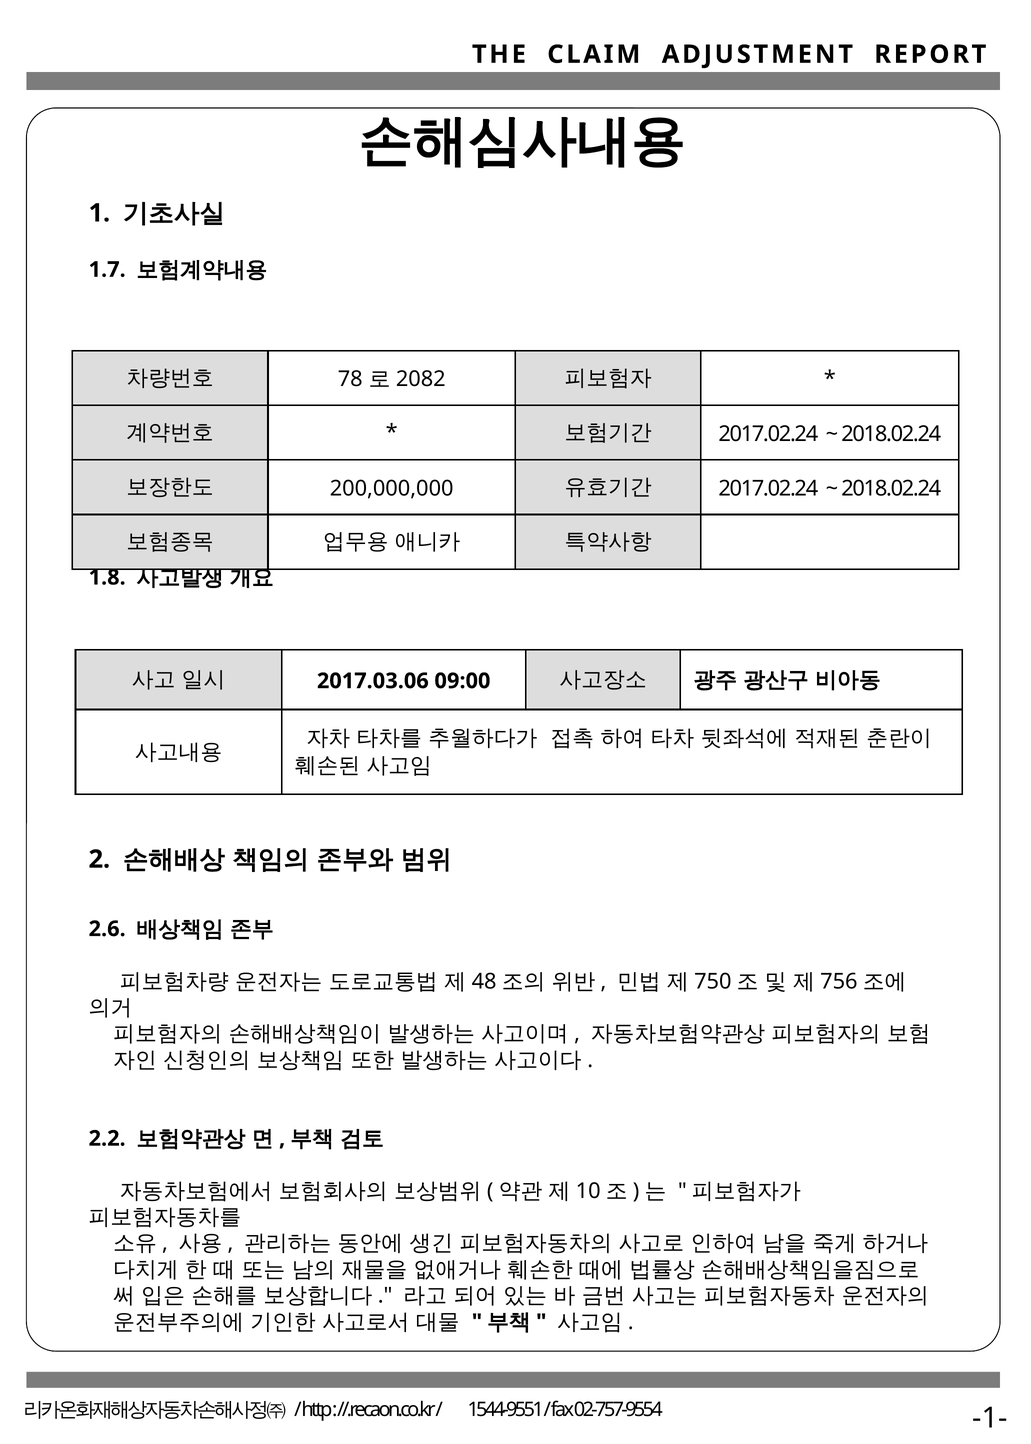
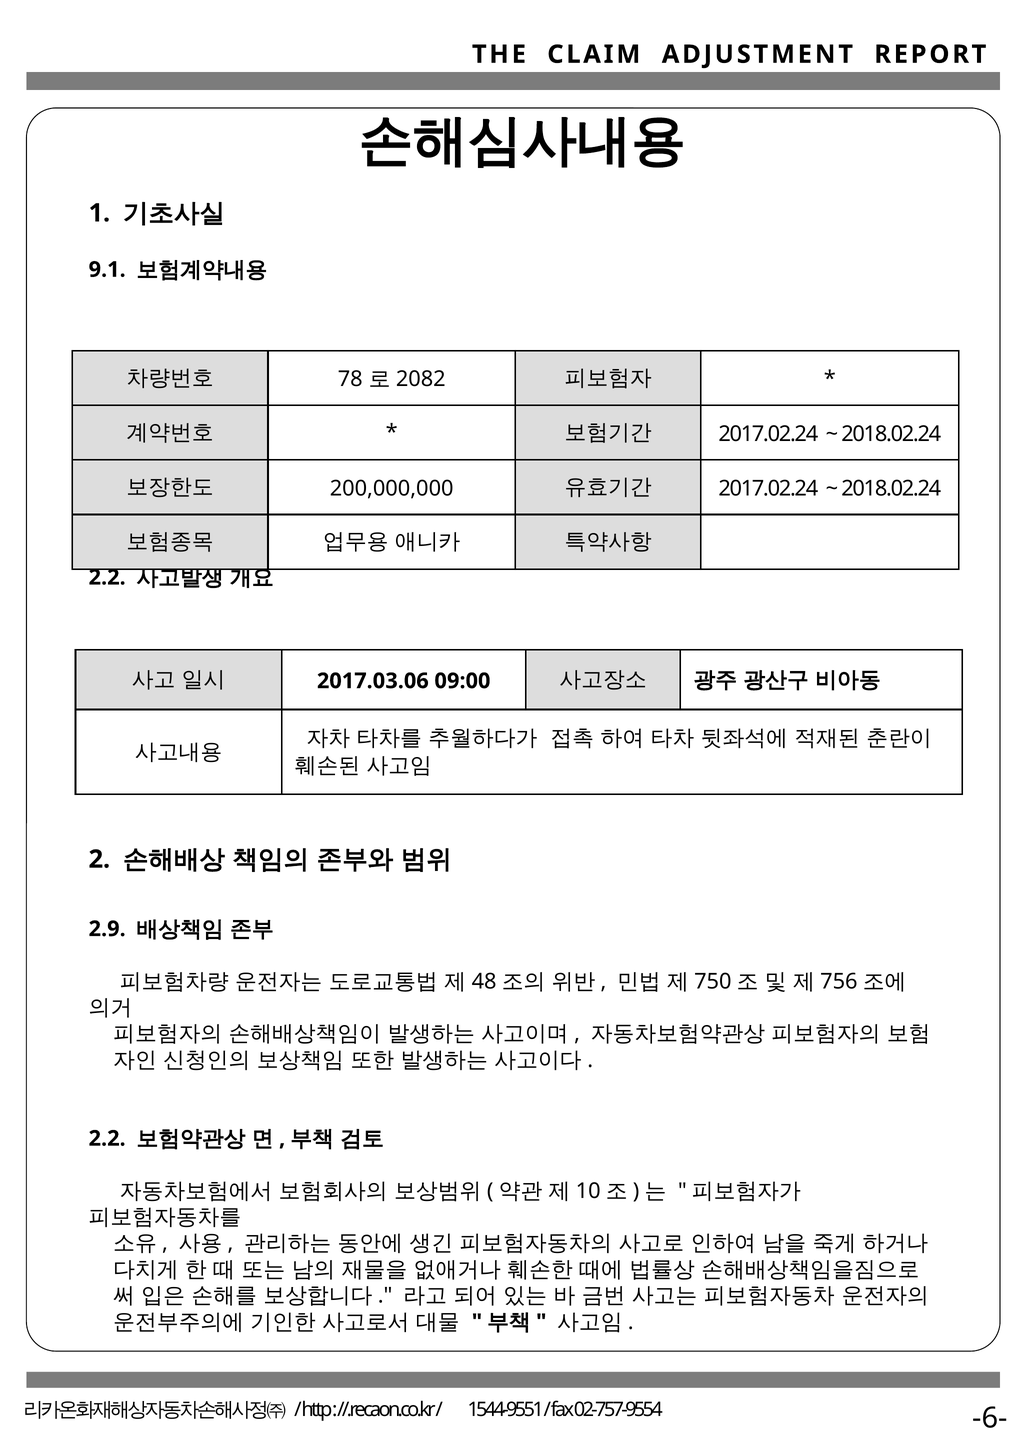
1.7: 1.7 -> 9.1 (107, 269)
1.8: 1.8 -> 2.2 (107, 577)
2.6: 2.6 -> 2.9 (107, 928)
-1-: -1- -> -6- (990, 1418)
